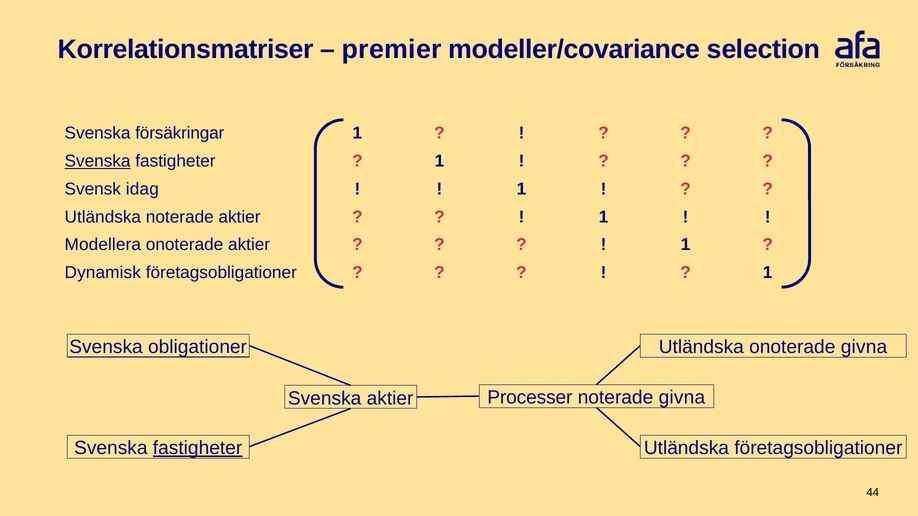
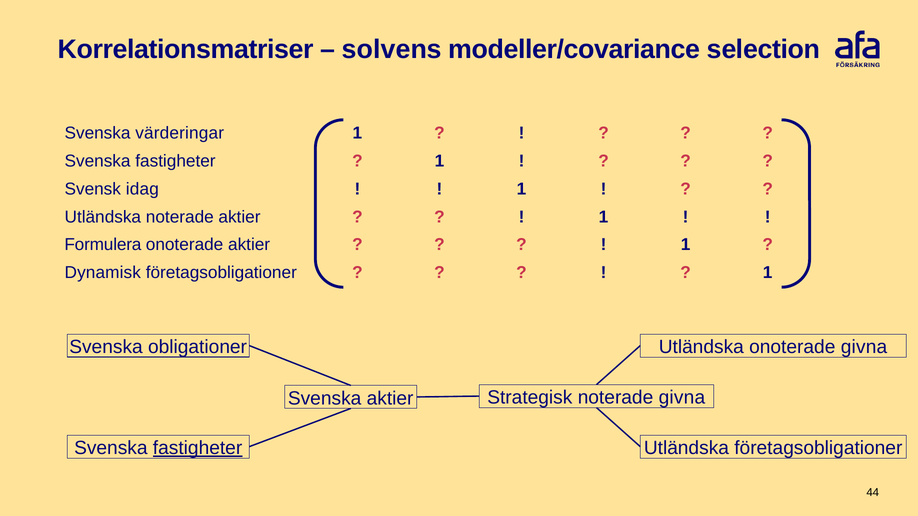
premier: premier -> solvens (392, 50)
försäkringar: försäkringar -> värderingar (180, 133)
Svenska underline: present -> none (98, 161)
Modellera: Modellera -> Formulera (103, 245)
Processer: Processer -> Strategisk (530, 398)
